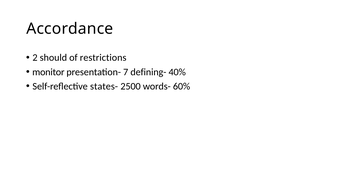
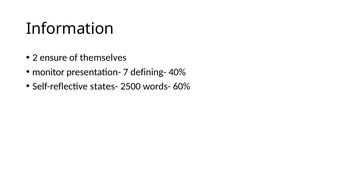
Accordance: Accordance -> Information (70, 29)
should: should -> ensure (53, 58)
restrictions: restrictions -> themselves (103, 58)
